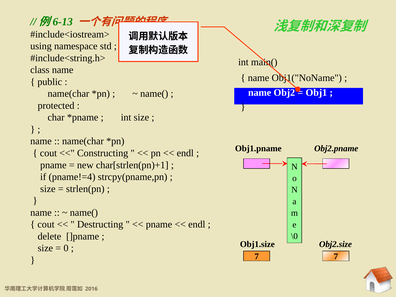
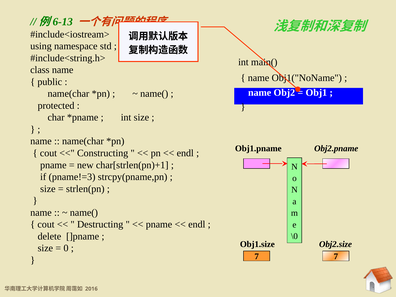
pname!=4: pname!=4 -> pname!=3 (72, 177)
